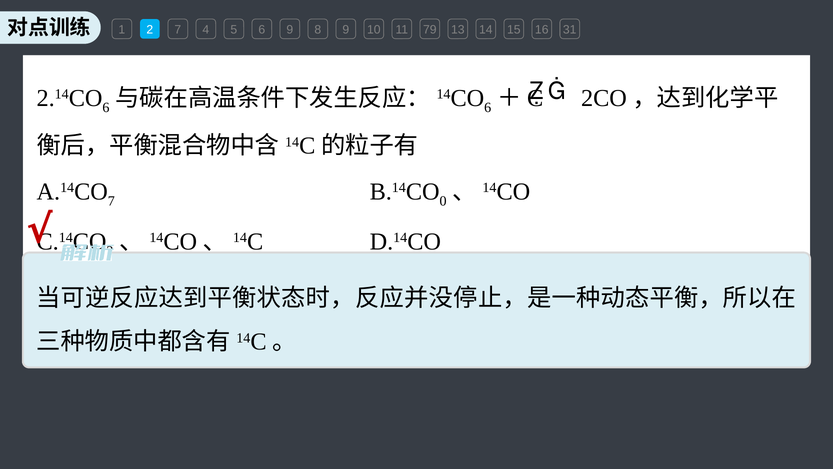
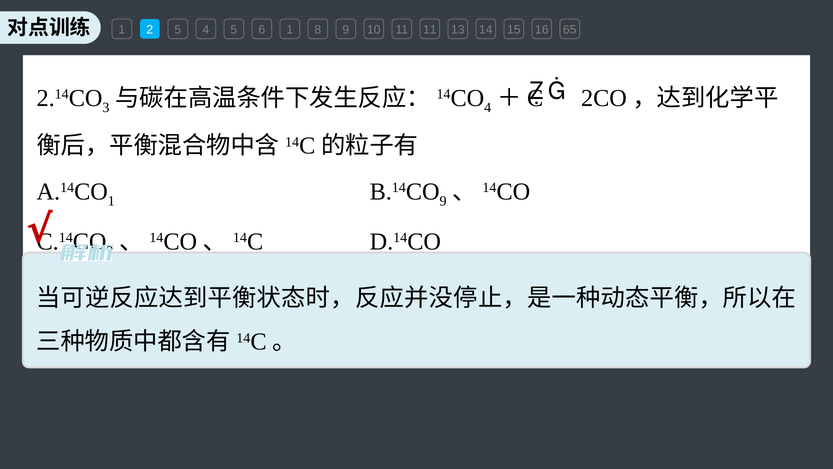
2 7: 7 -> 5 (178, 30)
6 9: 9 -> 1 (290, 30)
11 79: 79 -> 11 (430, 30)
31: 31 -> 65 (570, 30)
6: 6 -> 3 (106, 108)
6: 6 -> 4 (488, 108)
7: 7 -> 1 (111, 201)
0: 0 -> 9 (443, 201)
